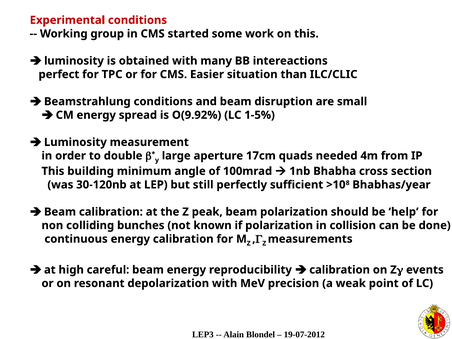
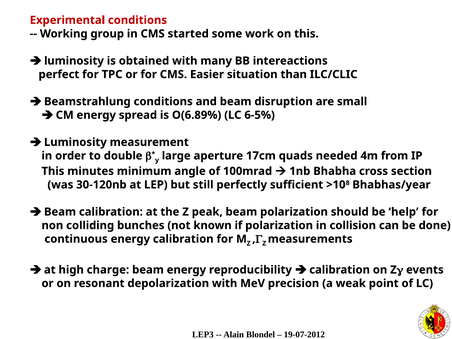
O(9.92%: O(9.92% -> O(6.89% (197, 115)
1-5%: 1-5% -> 6-5% (260, 115)
building: building -> minutes (91, 171)
careful: careful -> charge (108, 270)
